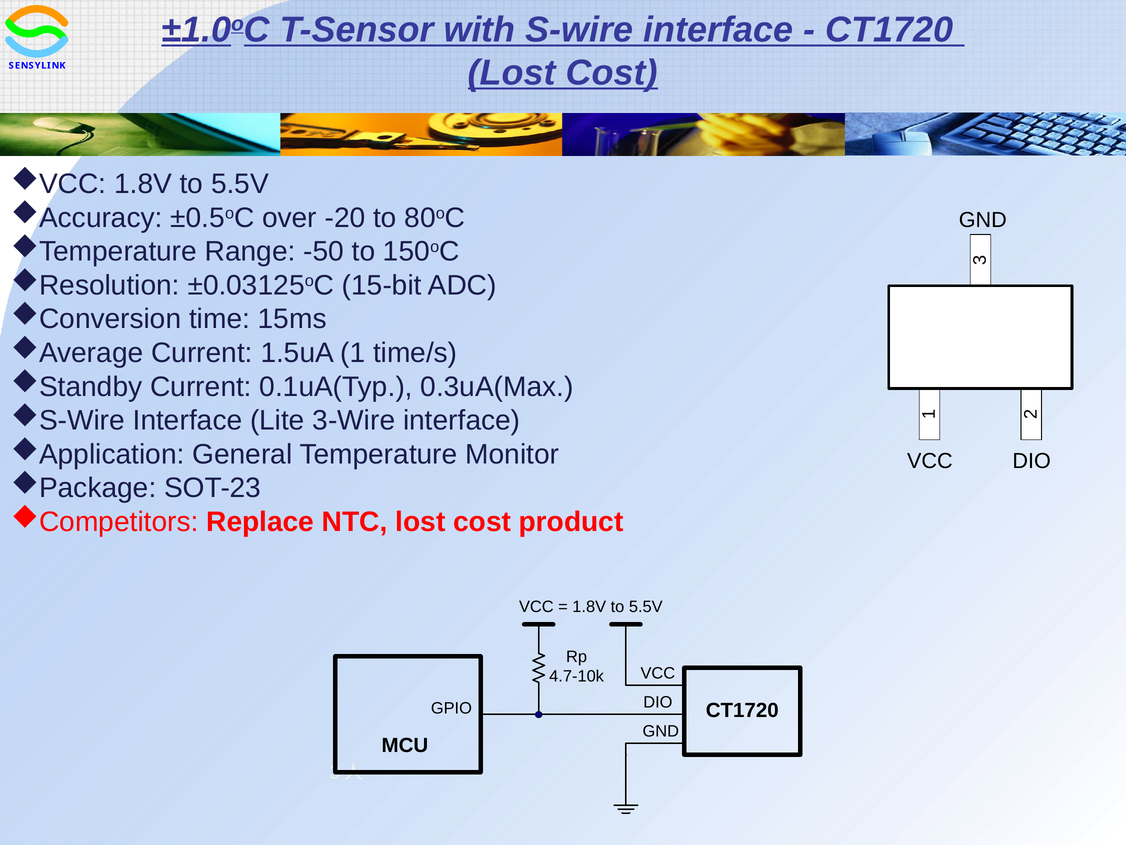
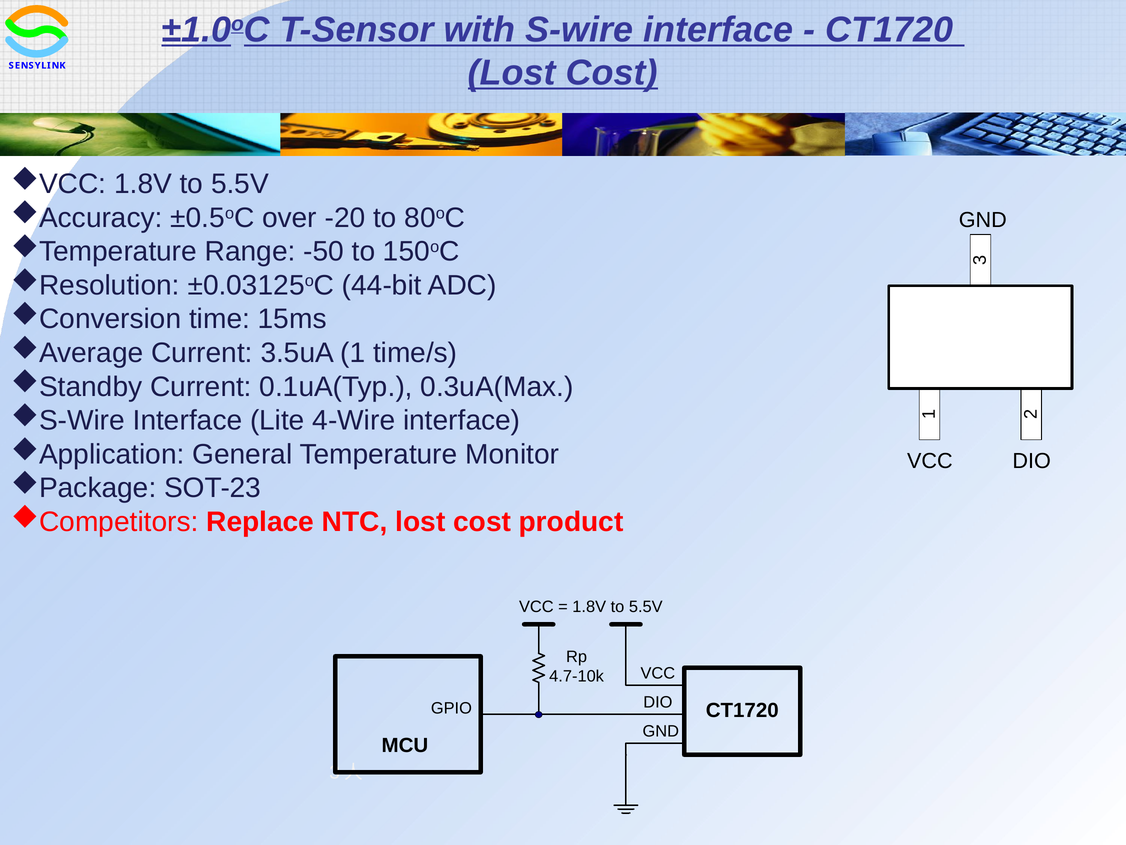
15-bit: 15-bit -> 44-bit (382, 285)
1.5uA: 1.5uA -> 3.5uA (297, 353)
3-Wire: 3-Wire -> 4-Wire (354, 420)
